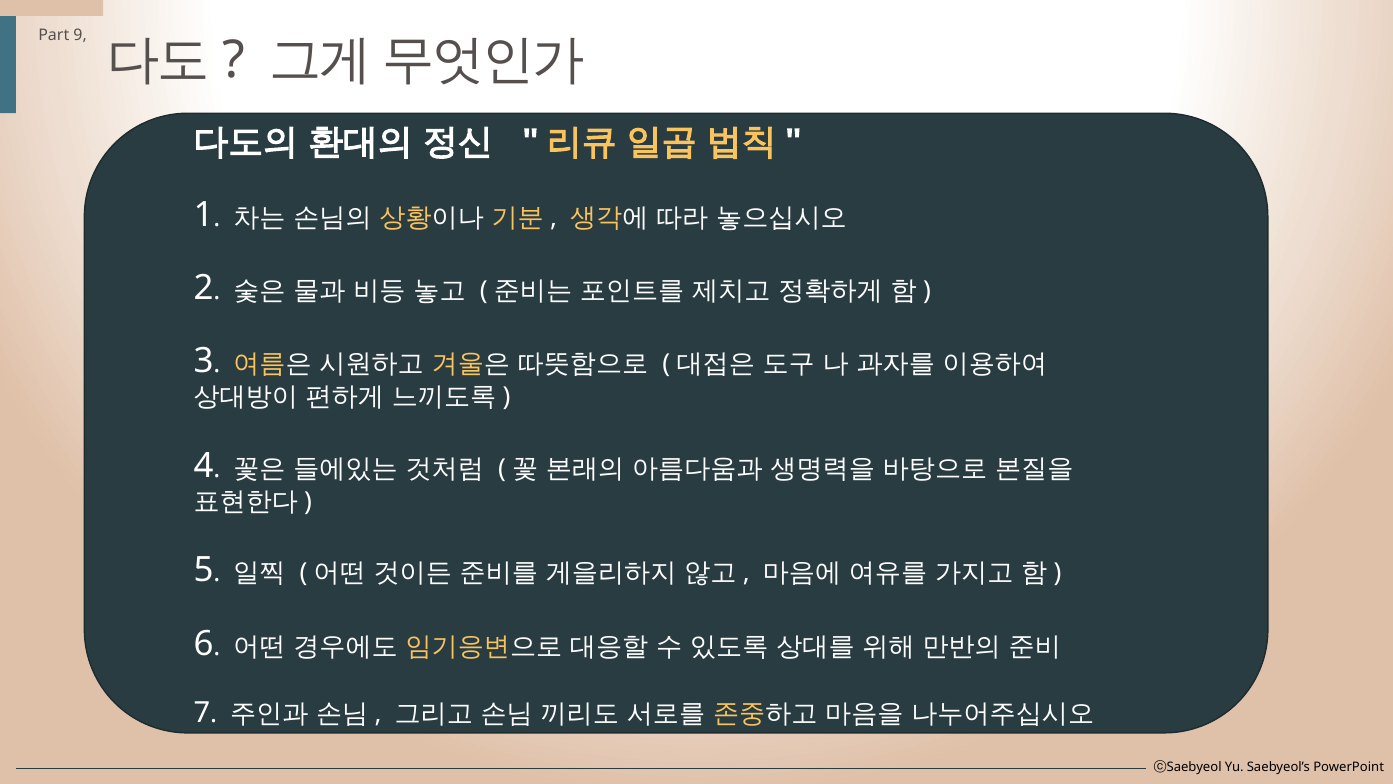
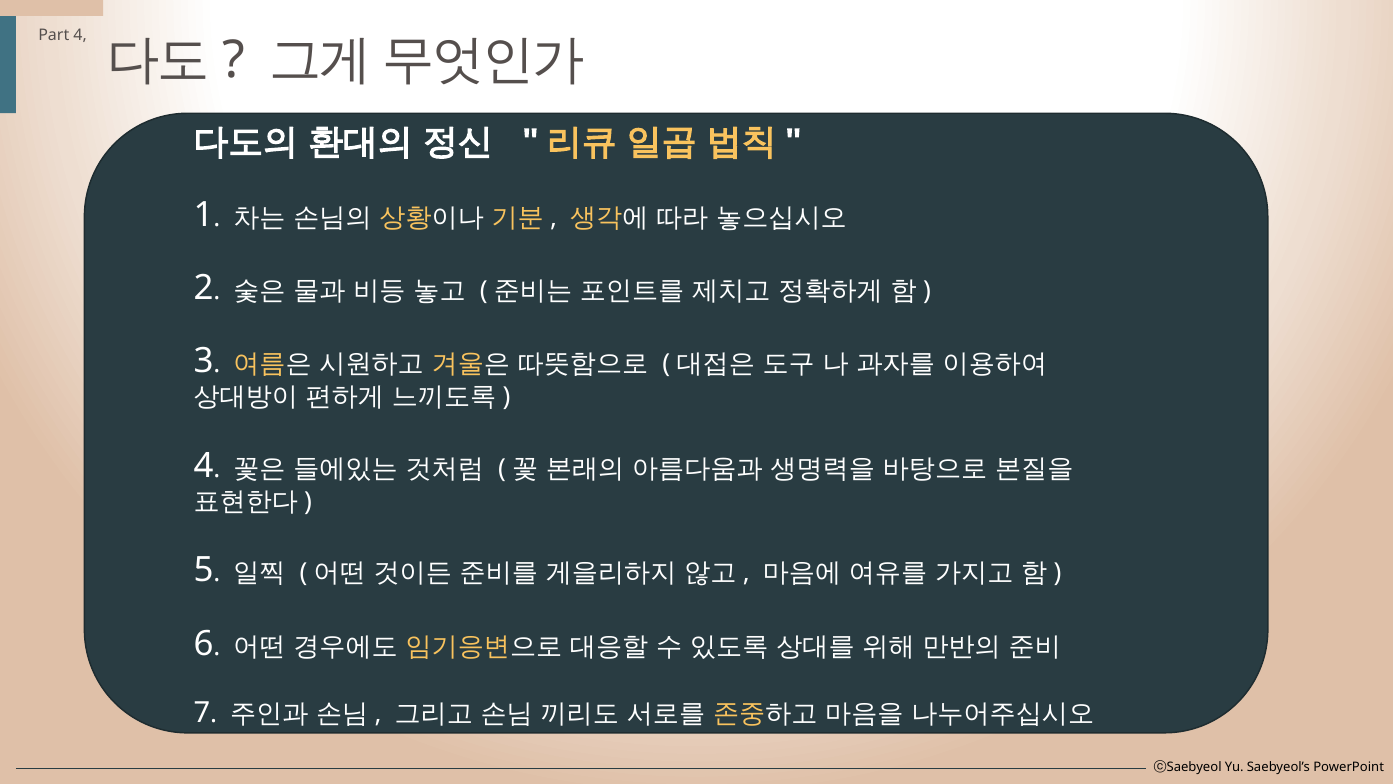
Part 9: 9 -> 4 (80, 36)
